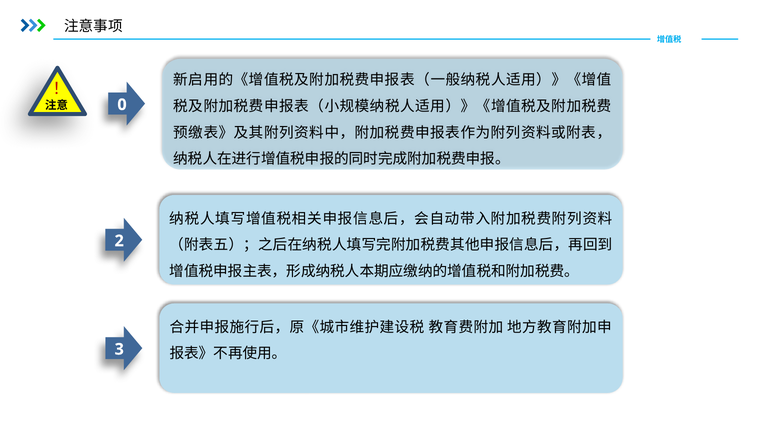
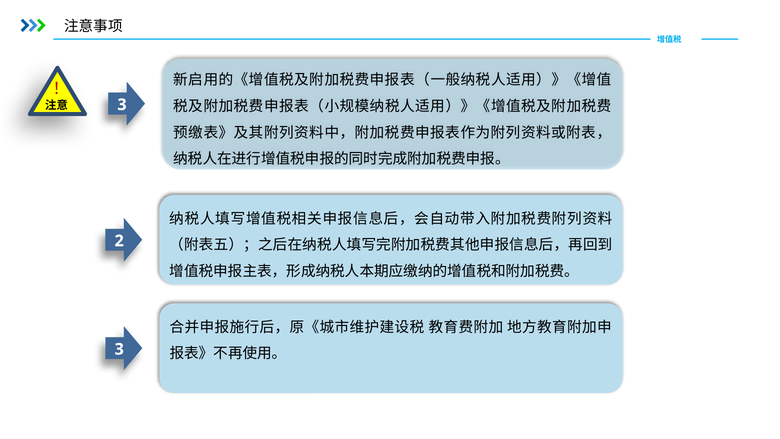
0: 0 -> 3 (122, 105)
